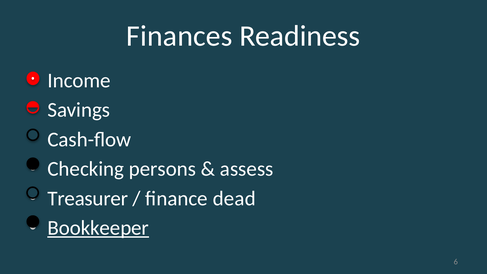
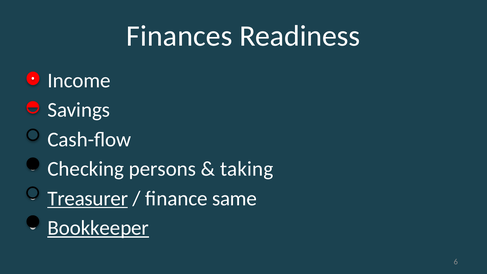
assess: assess -> taking (247, 169)
Treasurer underline: none -> present (88, 198)
dead: dead -> same (234, 198)
